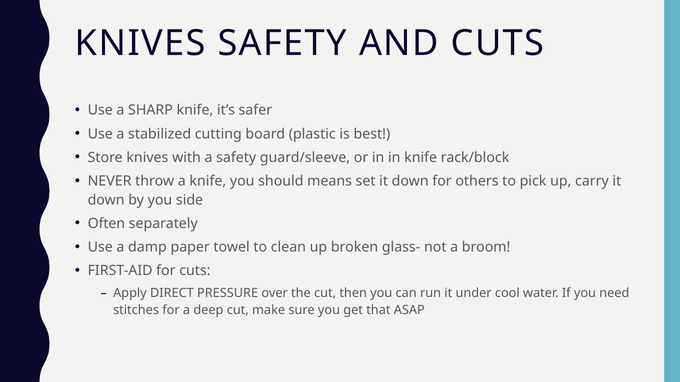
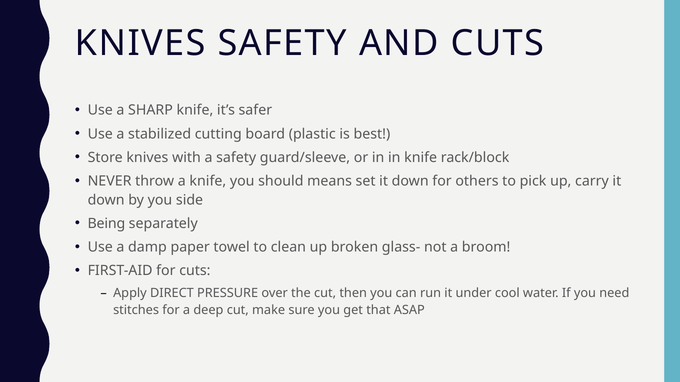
Often: Often -> Being (106, 224)
